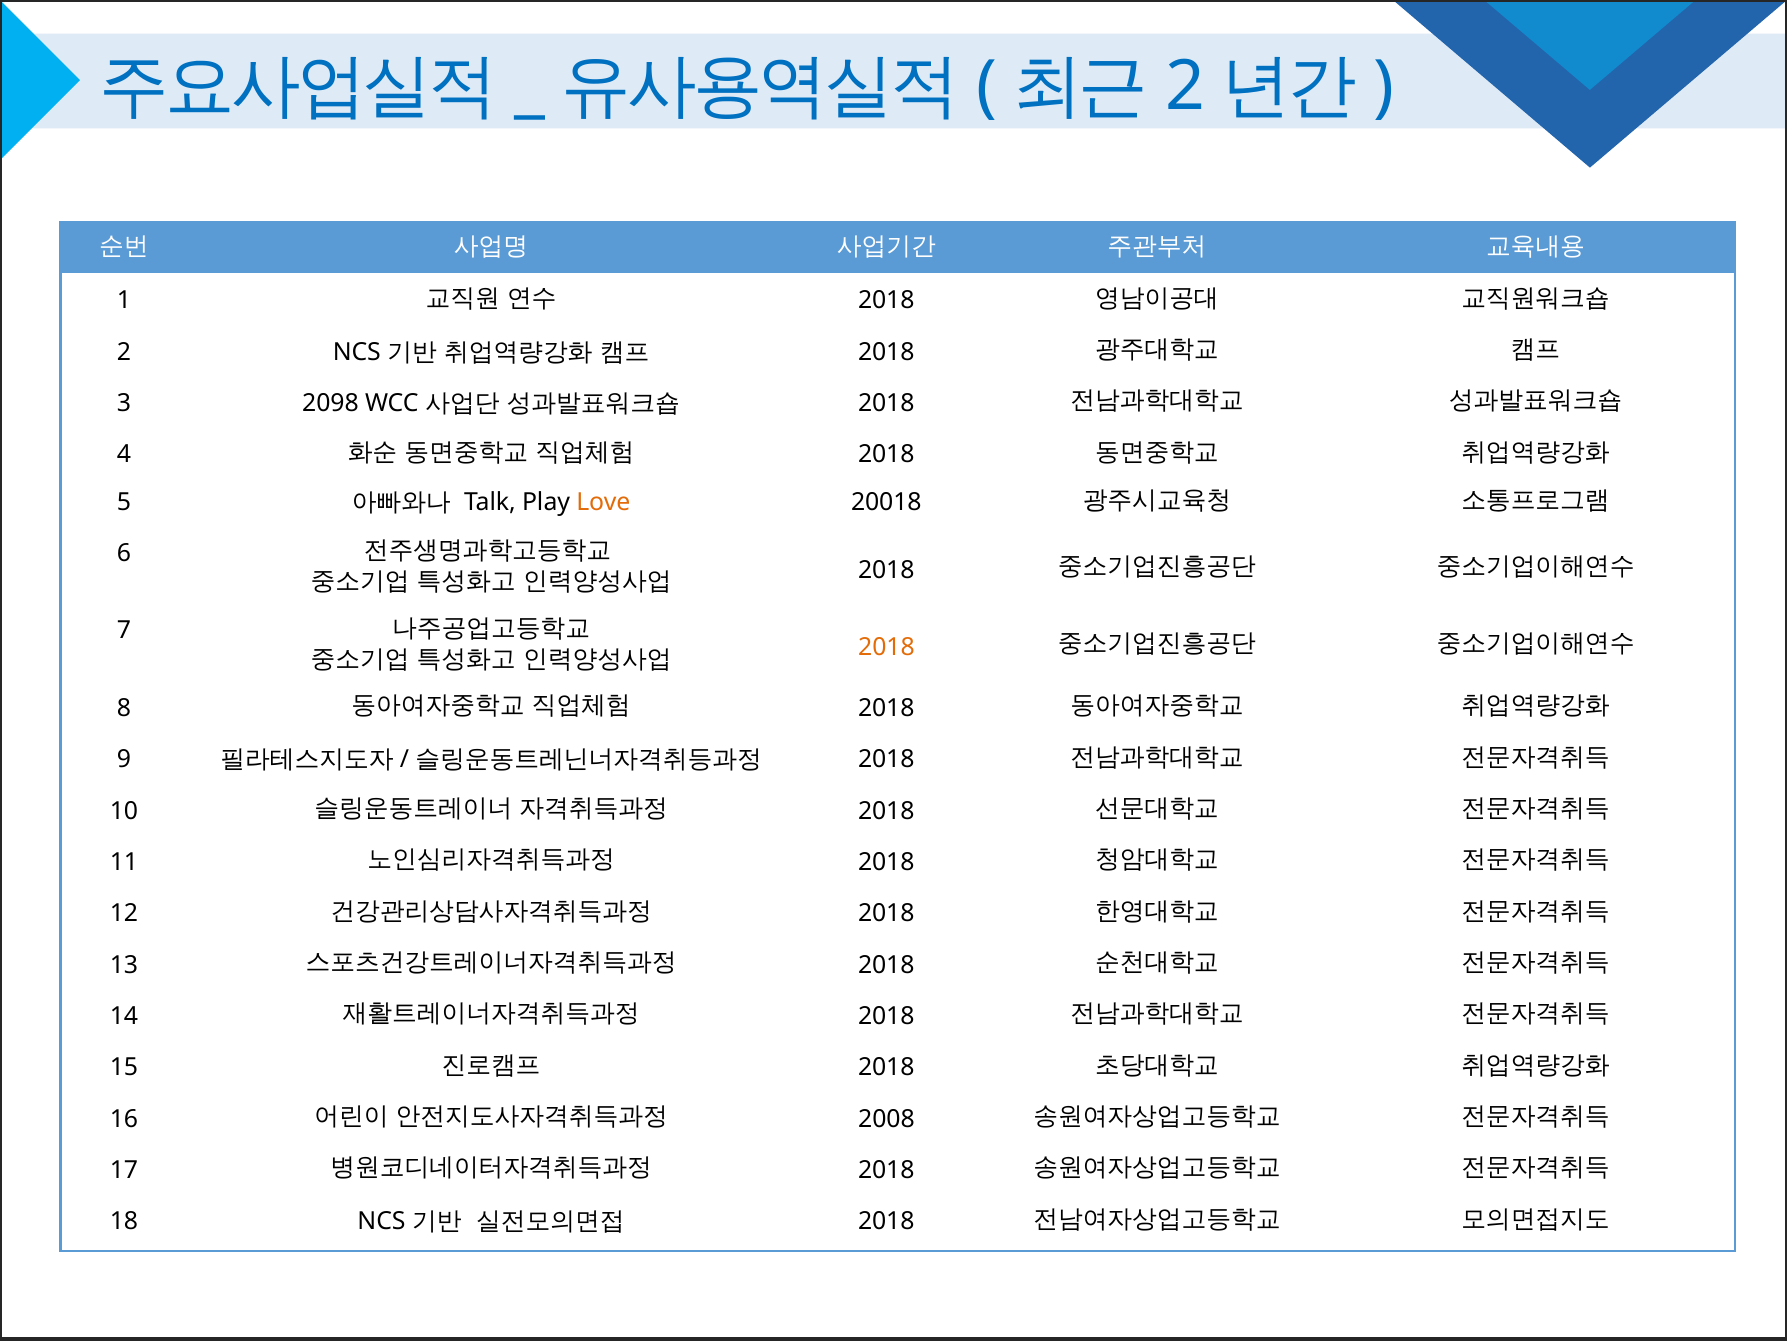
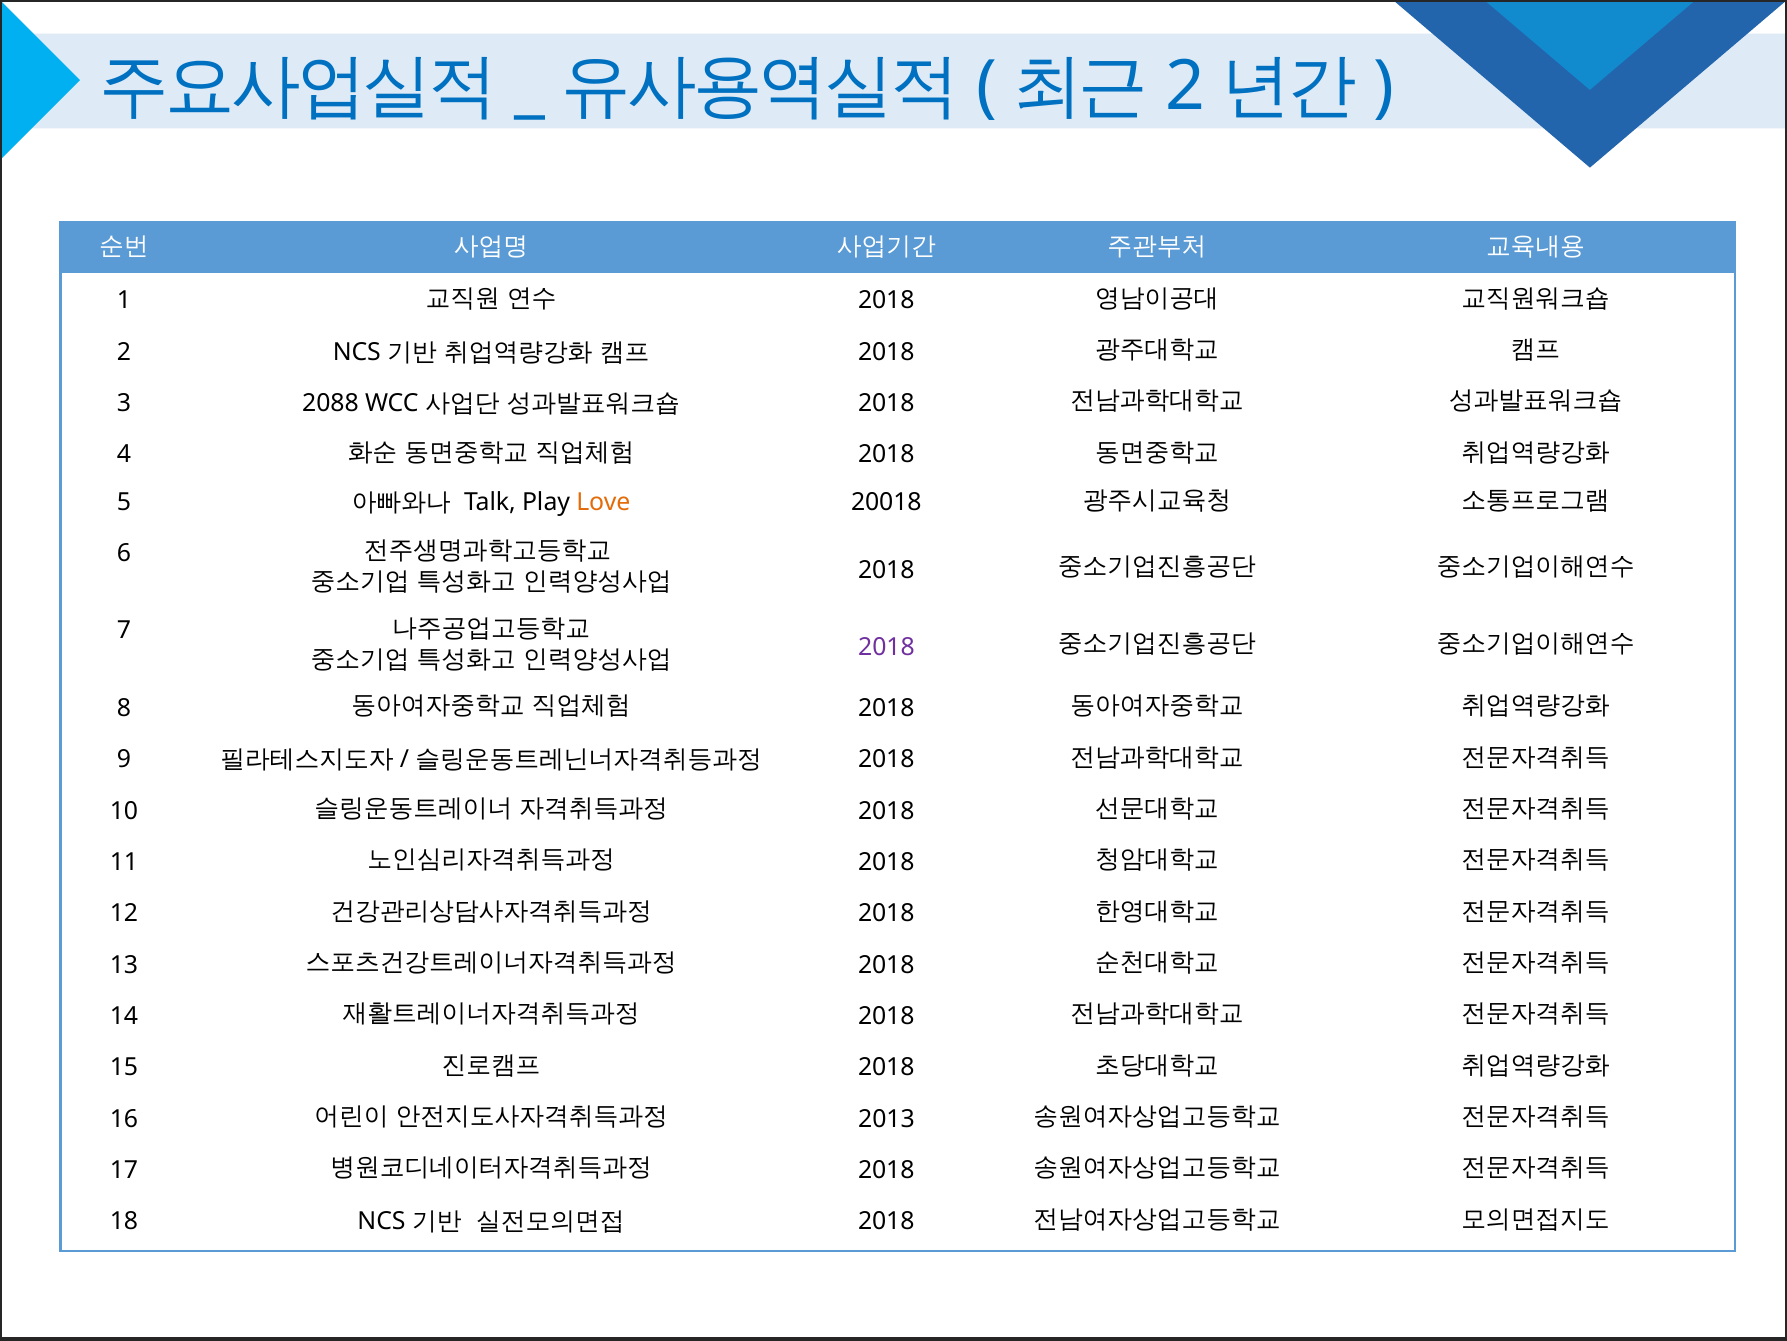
2098: 2098 -> 2088 (331, 403)
2018 colour: orange -> purple (886, 647)
2008: 2008 -> 2013 (886, 1118)
